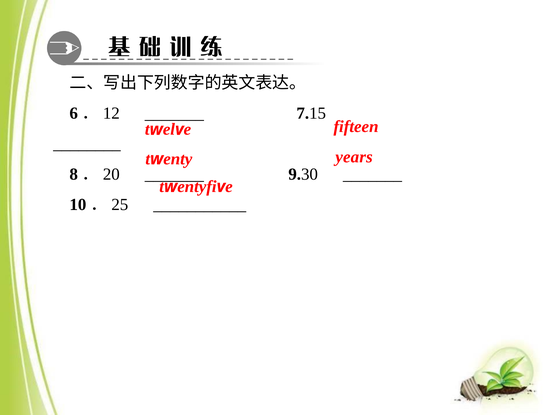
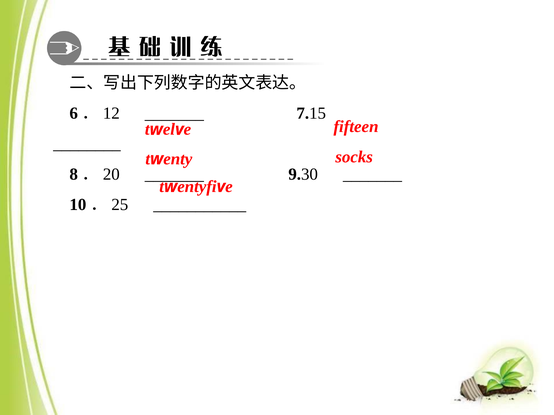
years: years -> socks (354, 157)
